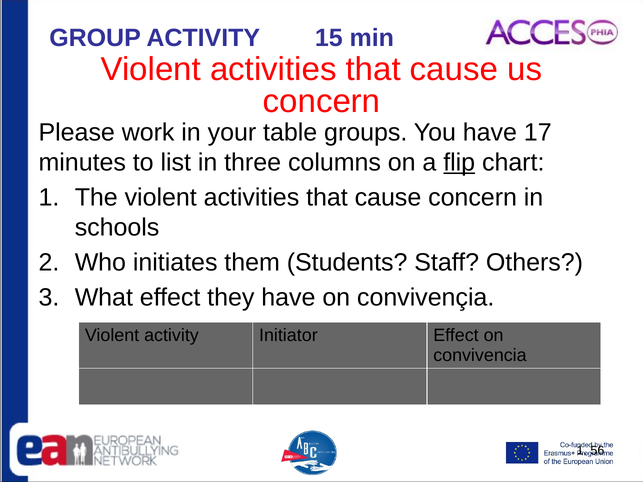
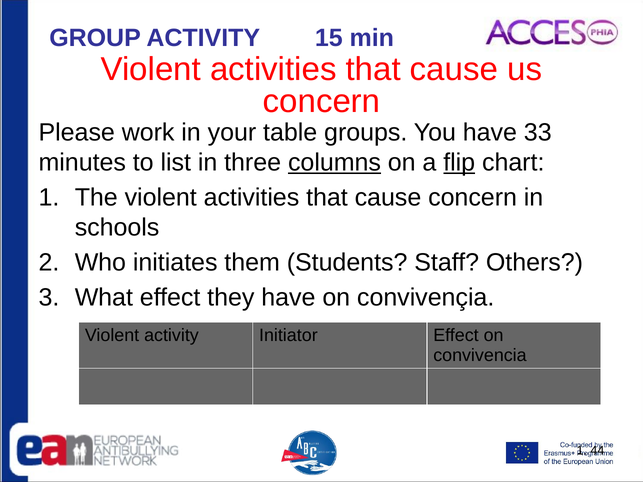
17: 17 -> 33 (538, 132)
columns underline: none -> present (334, 163)
56: 56 -> 44 (597, 451)
